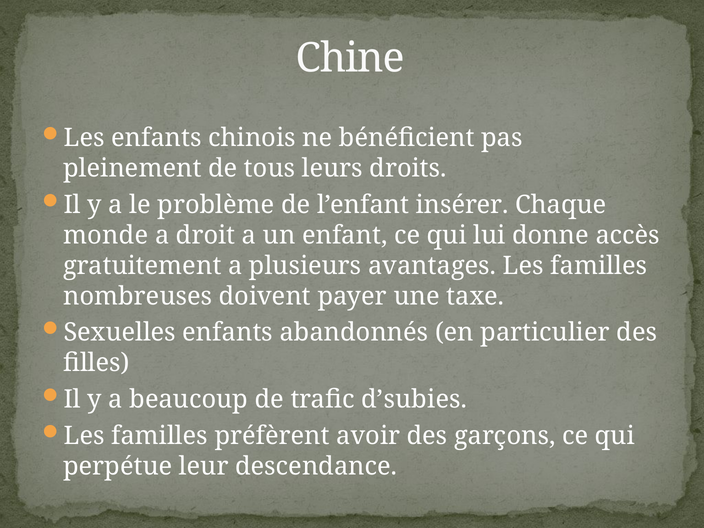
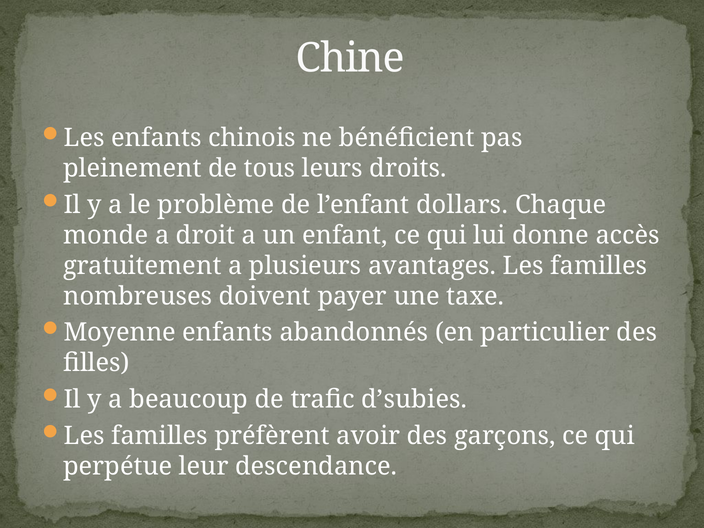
insérer: insérer -> dollars (462, 205)
Sexuelles: Sexuelles -> Moyenne (120, 332)
